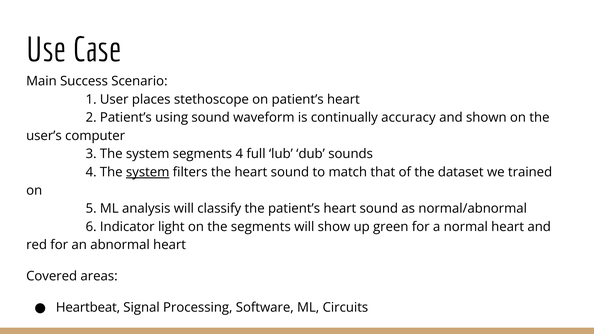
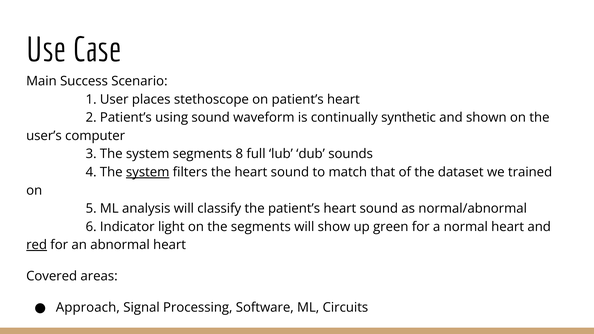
accuracy: accuracy -> synthetic (409, 118)
segments 4: 4 -> 8 (239, 154)
red underline: none -> present (37, 245)
Heartbeat: Heartbeat -> Approach (88, 308)
